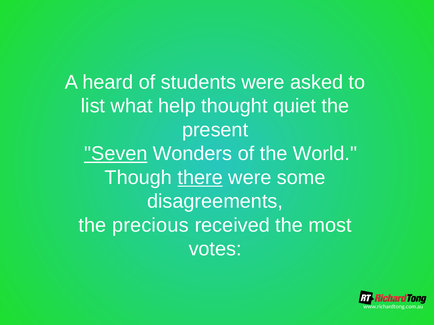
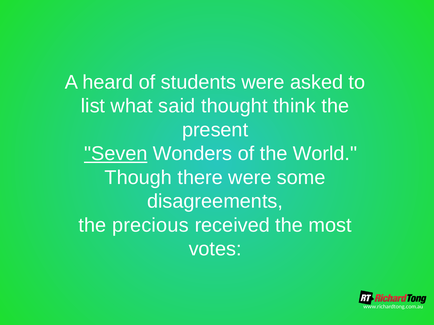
help: help -> said (177, 106)
quiet: quiet -> think (294, 106)
there underline: present -> none (200, 178)
